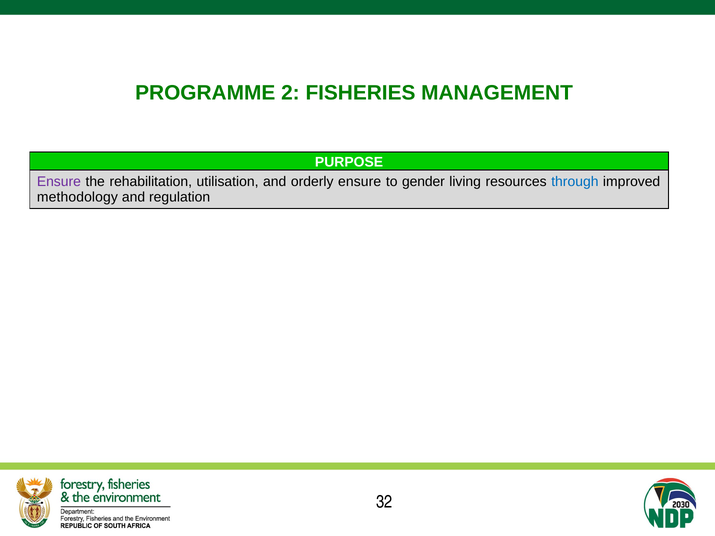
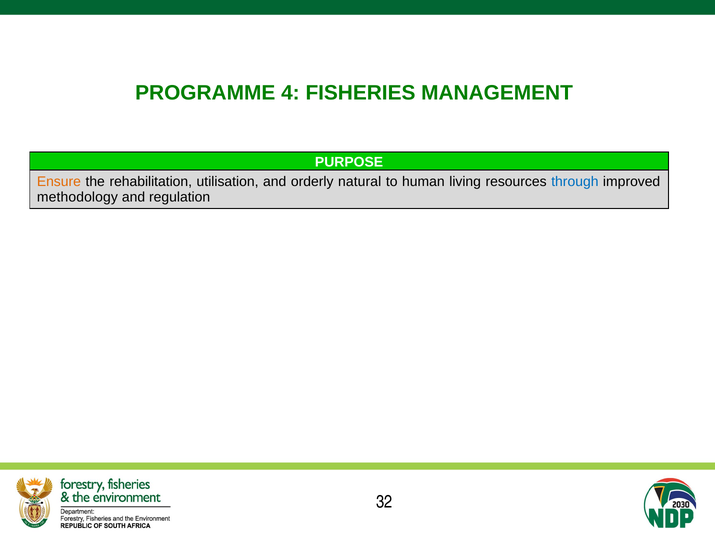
2: 2 -> 4 (290, 93)
Ensure colour: purple -> orange (59, 182)
orderly ensure: ensure -> natural (360, 182)
gender: gender -> human (423, 182)
